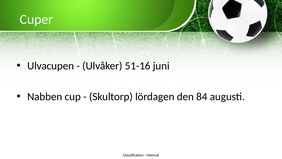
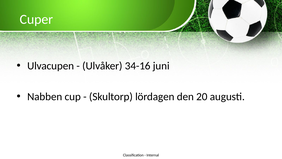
51-16: 51-16 -> 34-16 (138, 66)
84: 84 -> 20 (202, 96)
